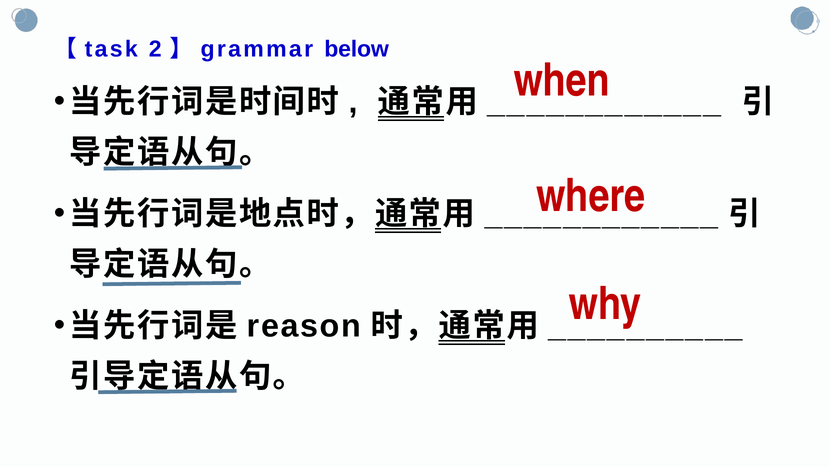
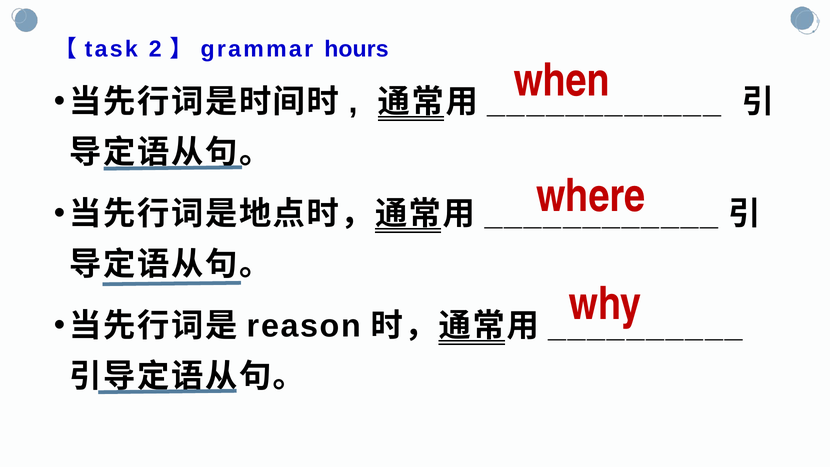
below: below -> hours (356, 49)
